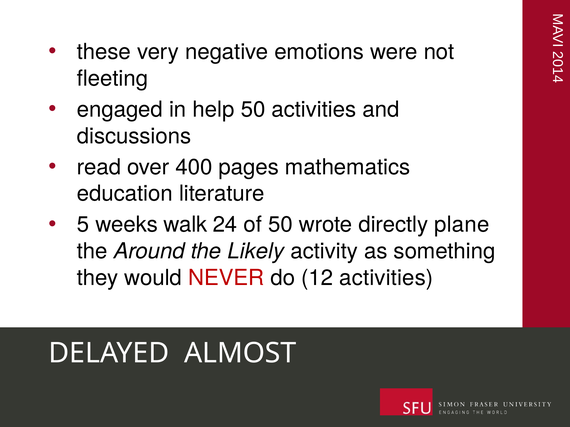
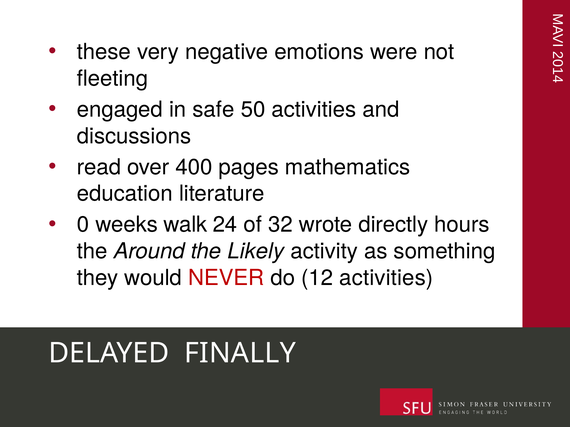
help: help -> safe (213, 110)
5: 5 -> 0 (83, 225)
of 50: 50 -> 32 (280, 225)
plane: plane -> hours (462, 225)
ALMOST: ALMOST -> FINALLY (240, 354)
